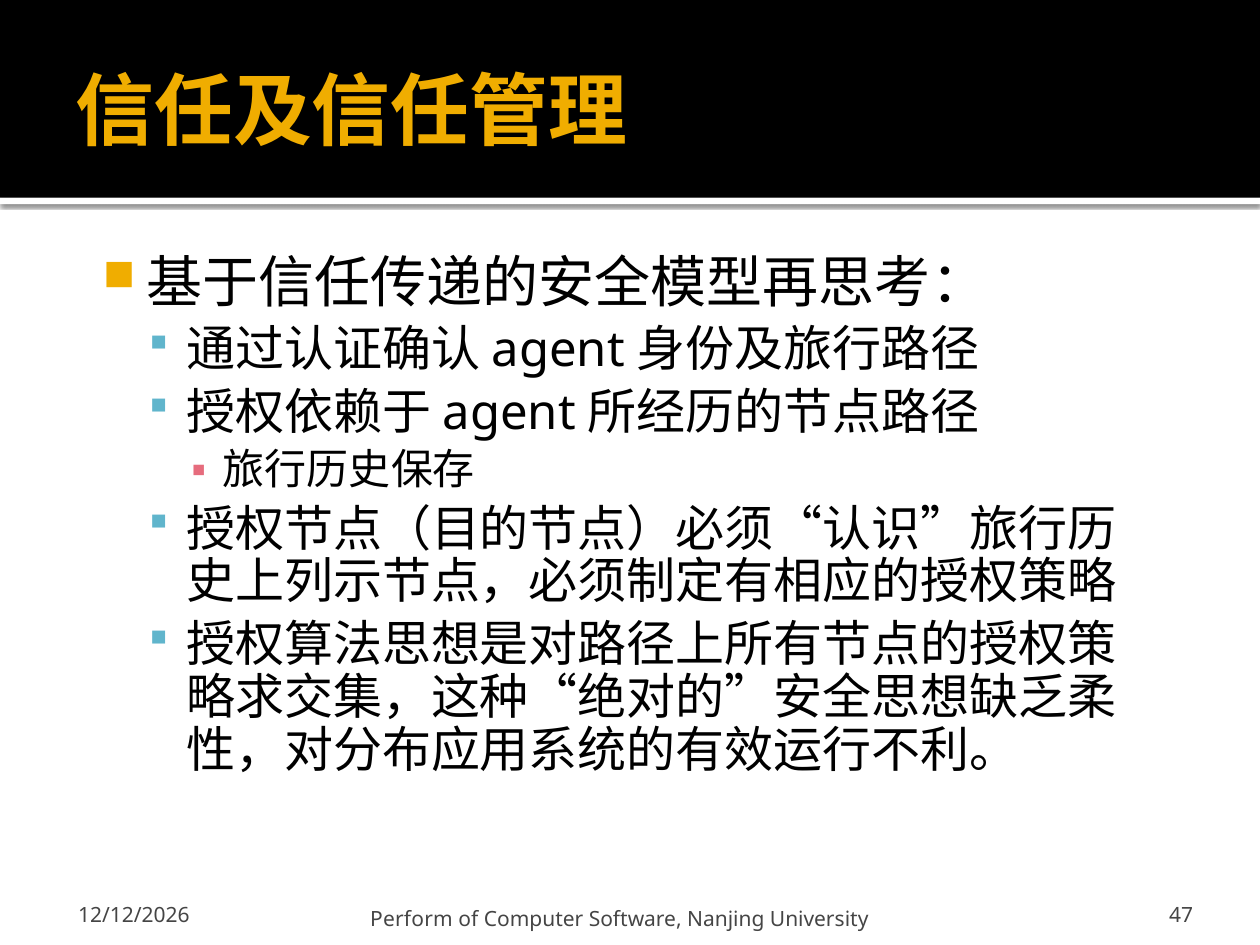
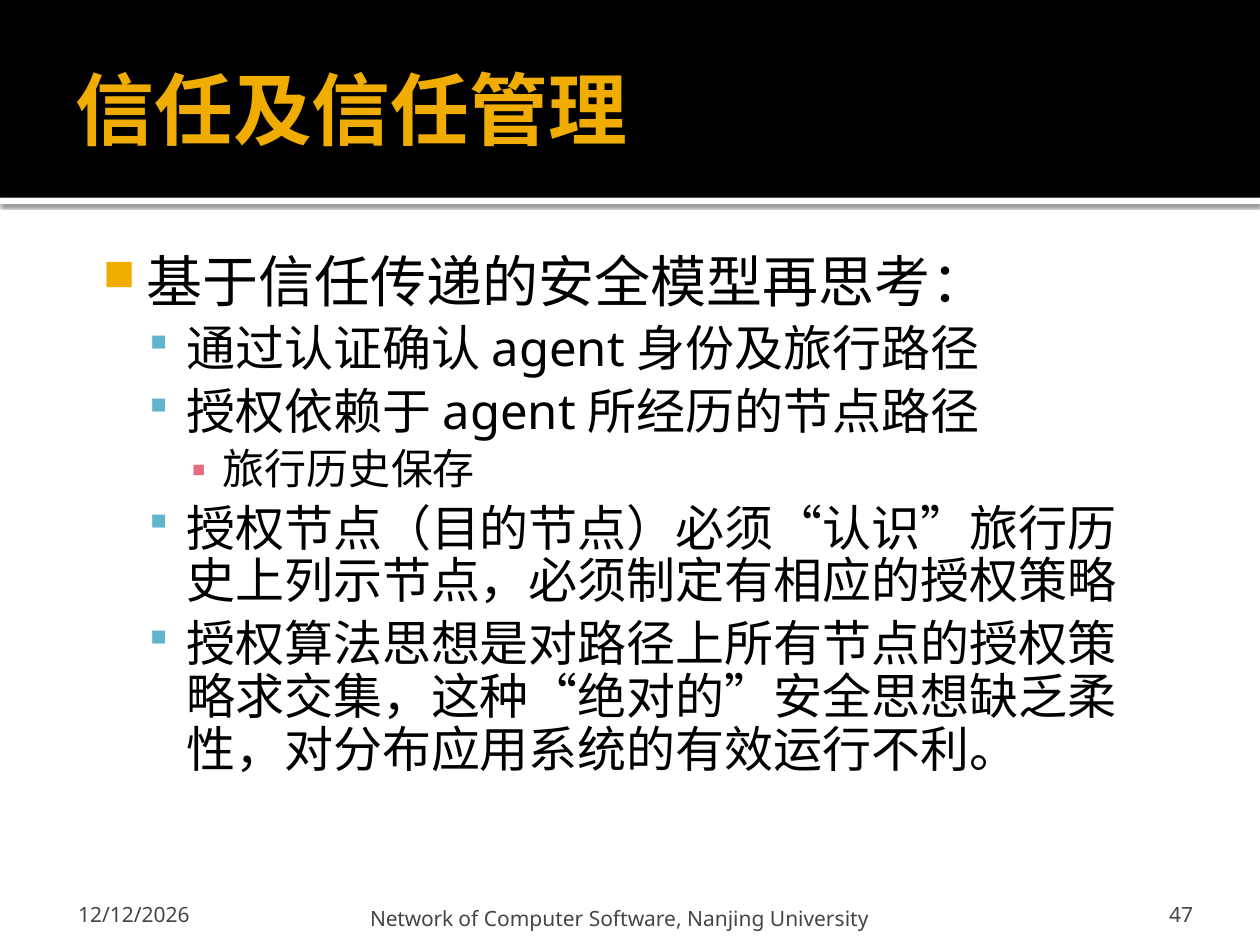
Perform: Perform -> Network (412, 919)
